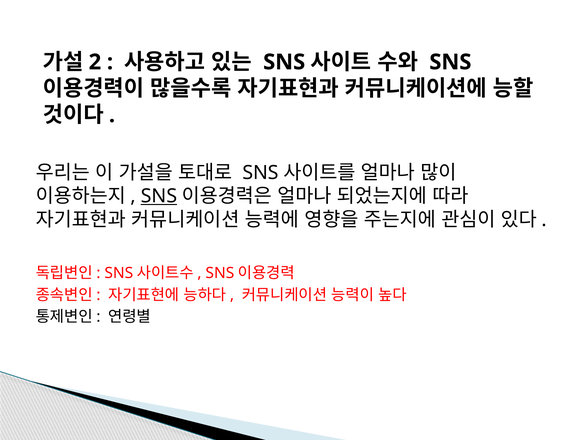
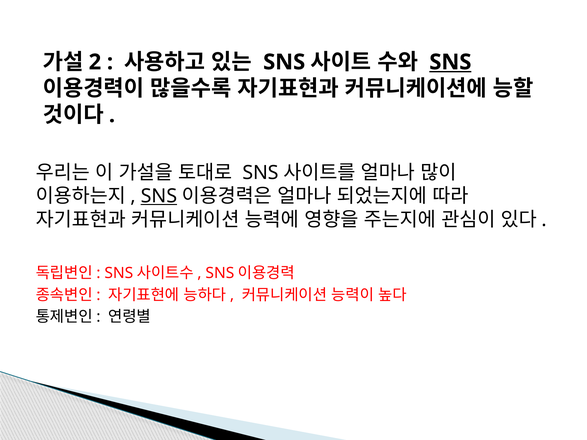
SNS underline: none -> present (450, 62)
